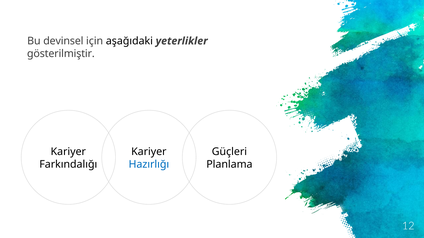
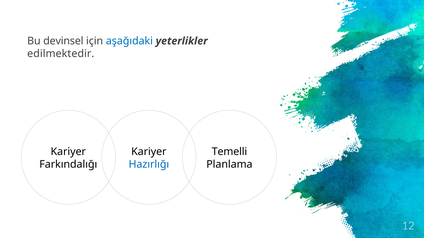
aşağıdaki colour: black -> blue (129, 41)
gösterilmiştir: gösterilmiştir -> edilmektedir (61, 54)
Güçleri: Güçleri -> Temelli (229, 152)
